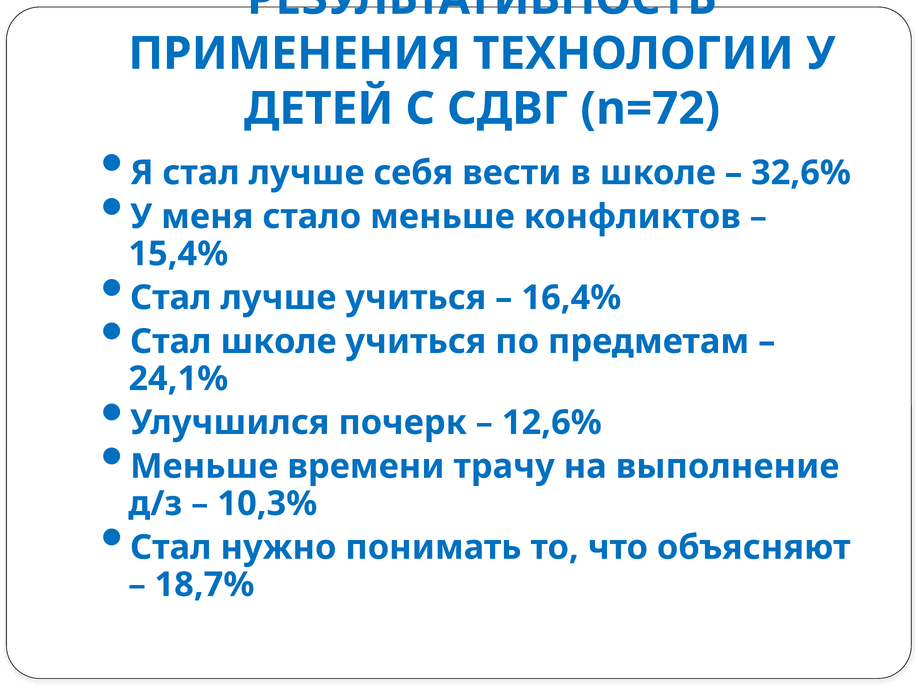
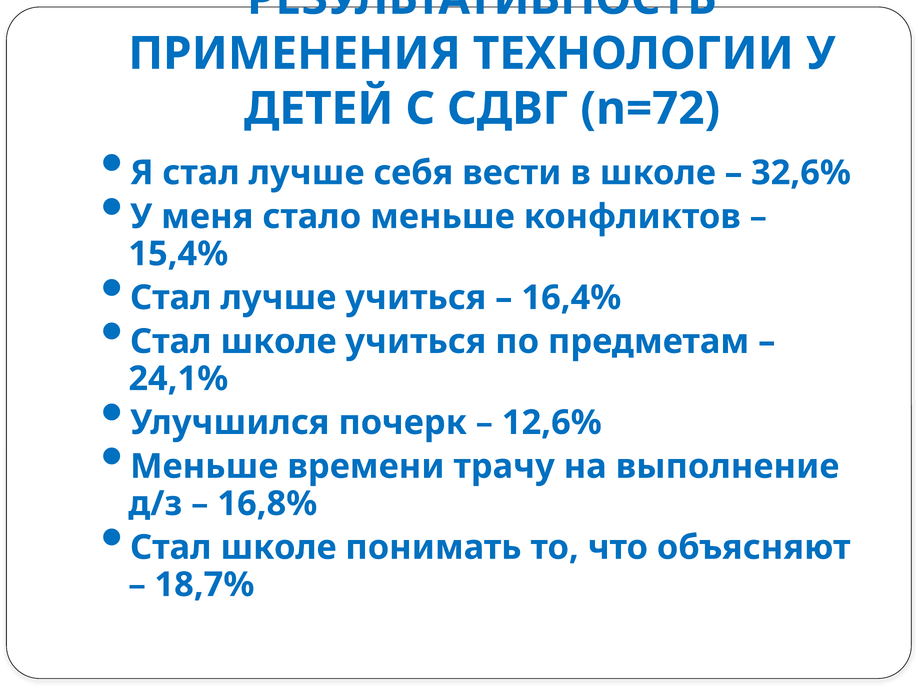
10,3%: 10,3% -> 16,8% (267, 504)
нужно: нужно -> школе (279, 548)
